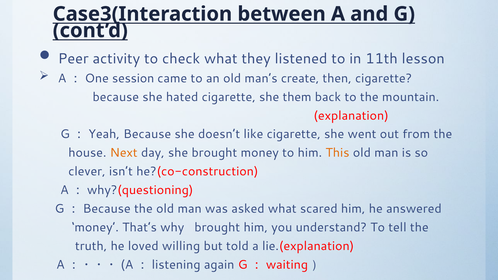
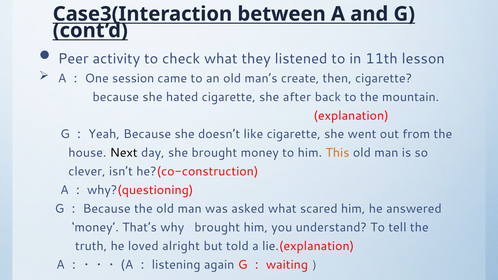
them: them -> after (297, 97)
Next colour: orange -> black (124, 153)
willing: willing -> alright (181, 246)
